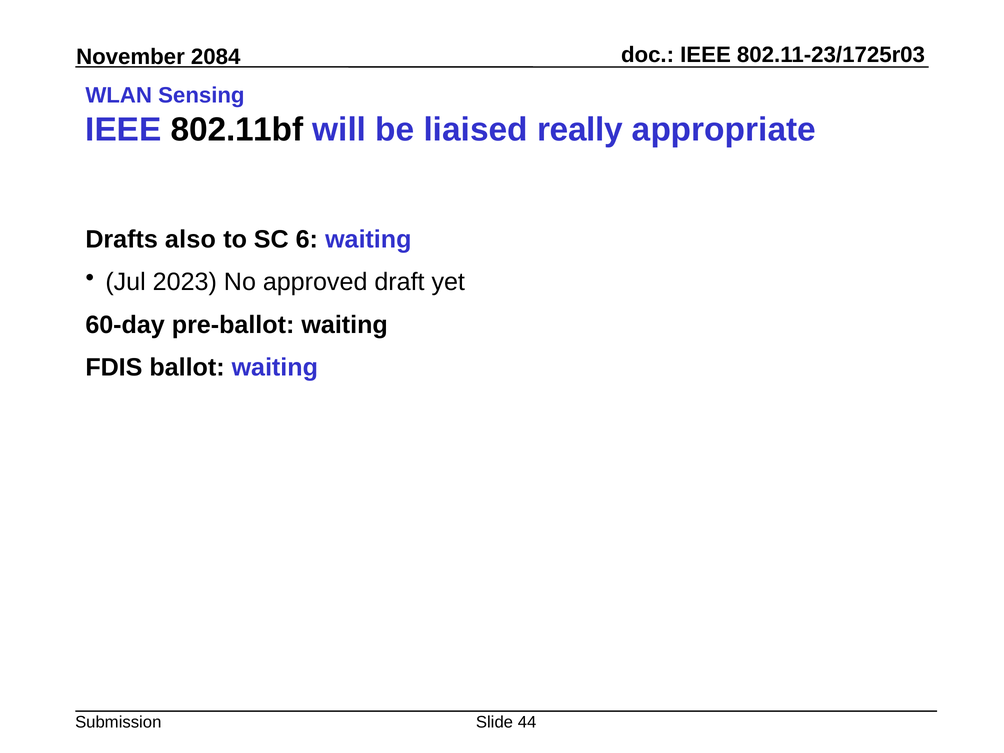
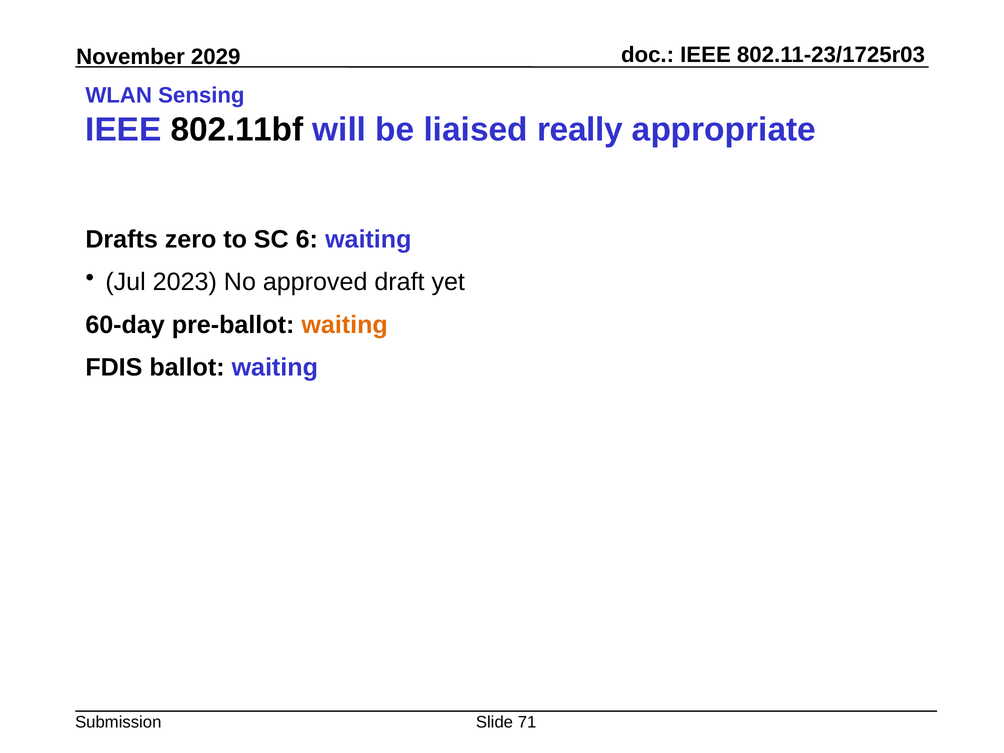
2084: 2084 -> 2029 (216, 57)
also: also -> zero (191, 239)
waiting colour: black -> orange (345, 325)
44: 44 -> 71 (527, 722)
